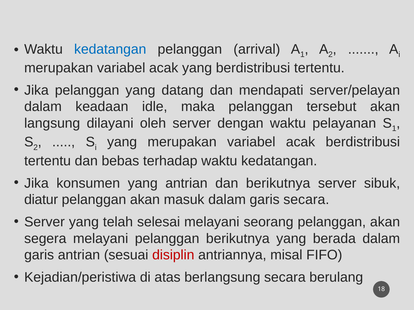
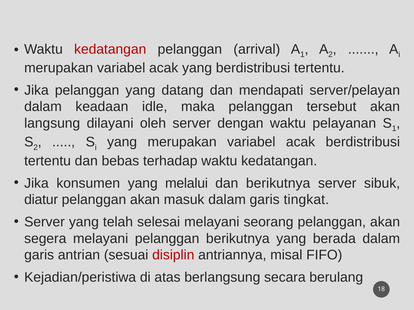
kedatangan colour: blue -> red (110, 49)
yang antrian: antrian -> melalui (187, 183)
garis secara: secara -> tingkat (306, 200)
